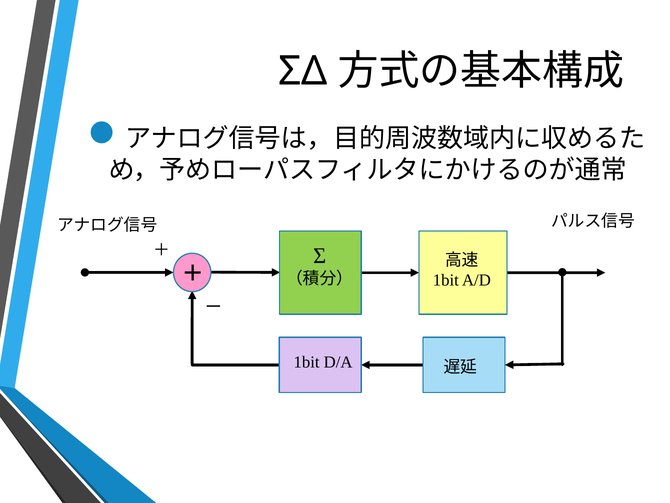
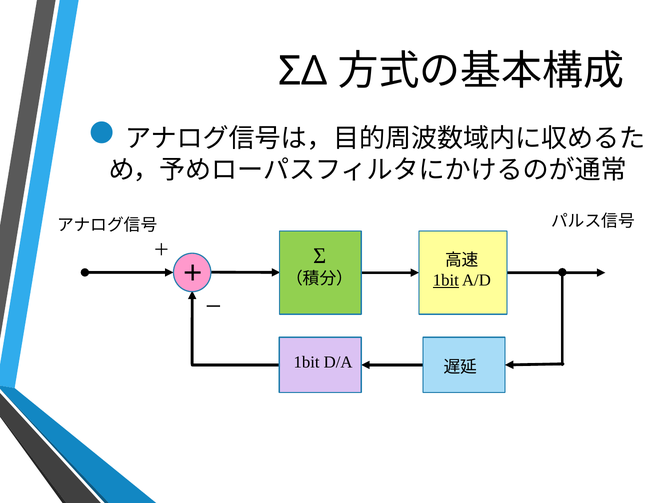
1bit underline: none -> present (446, 280)
